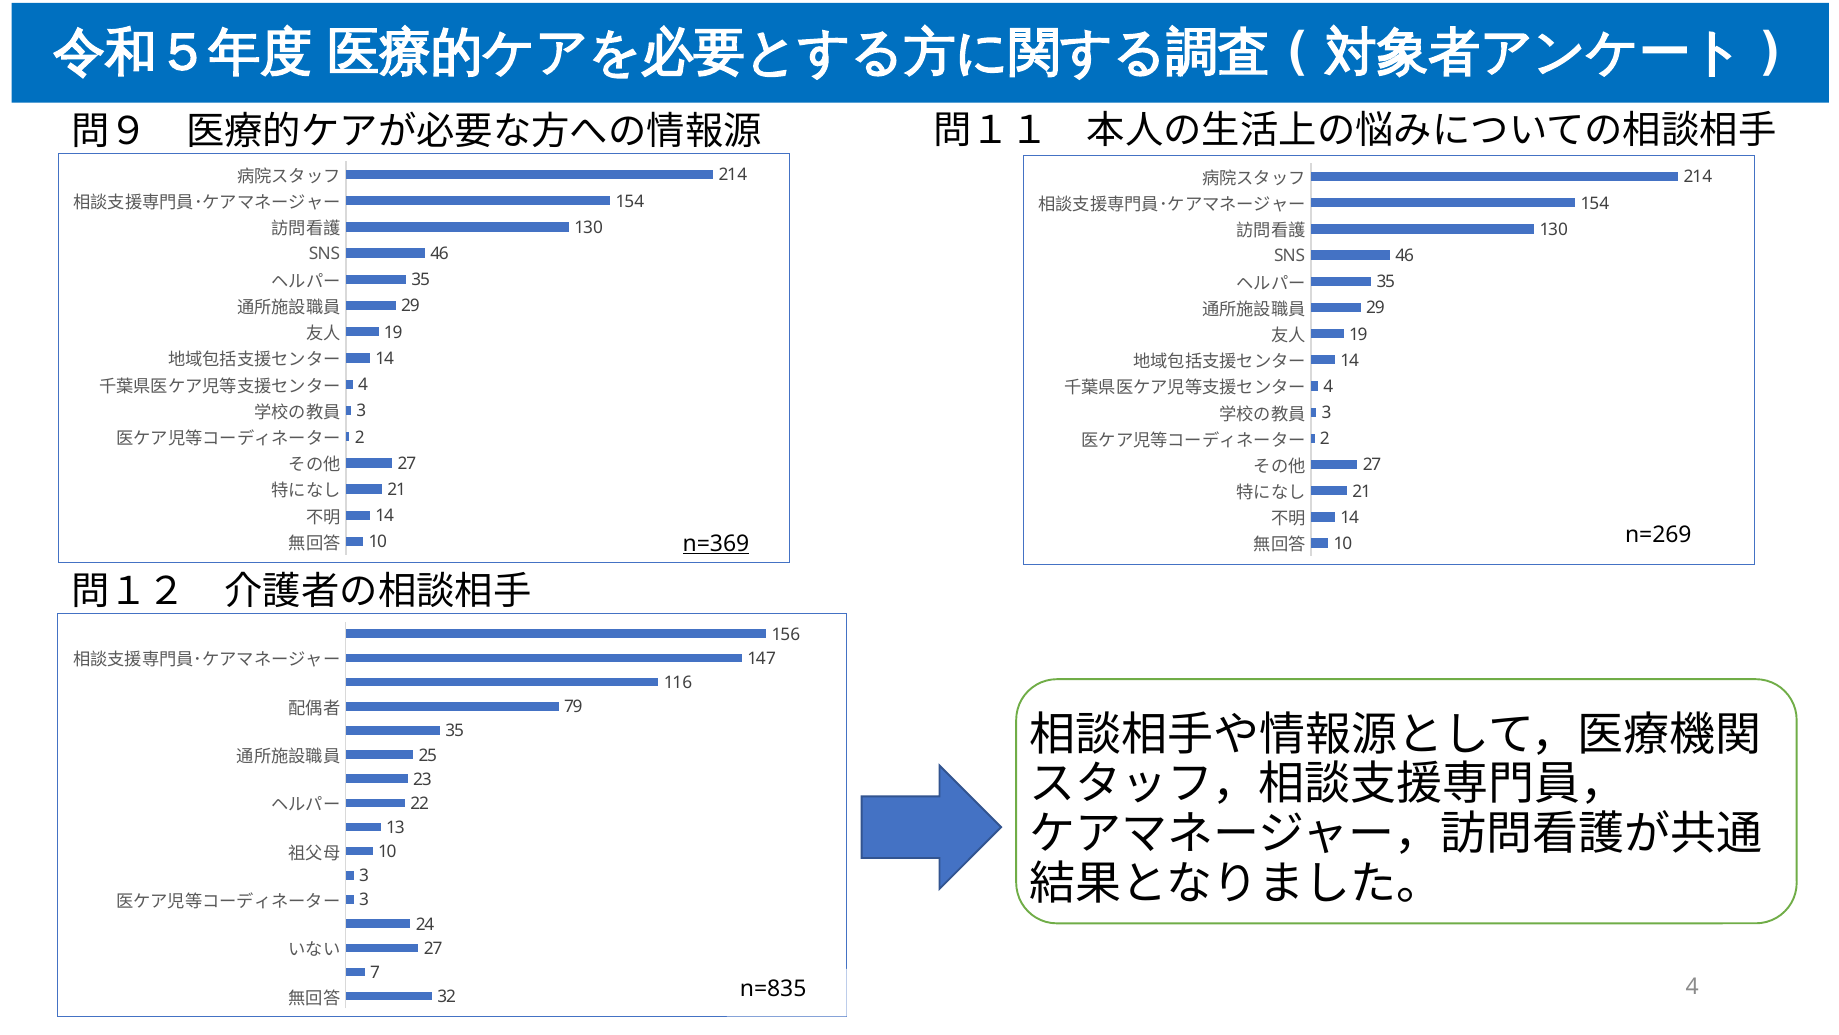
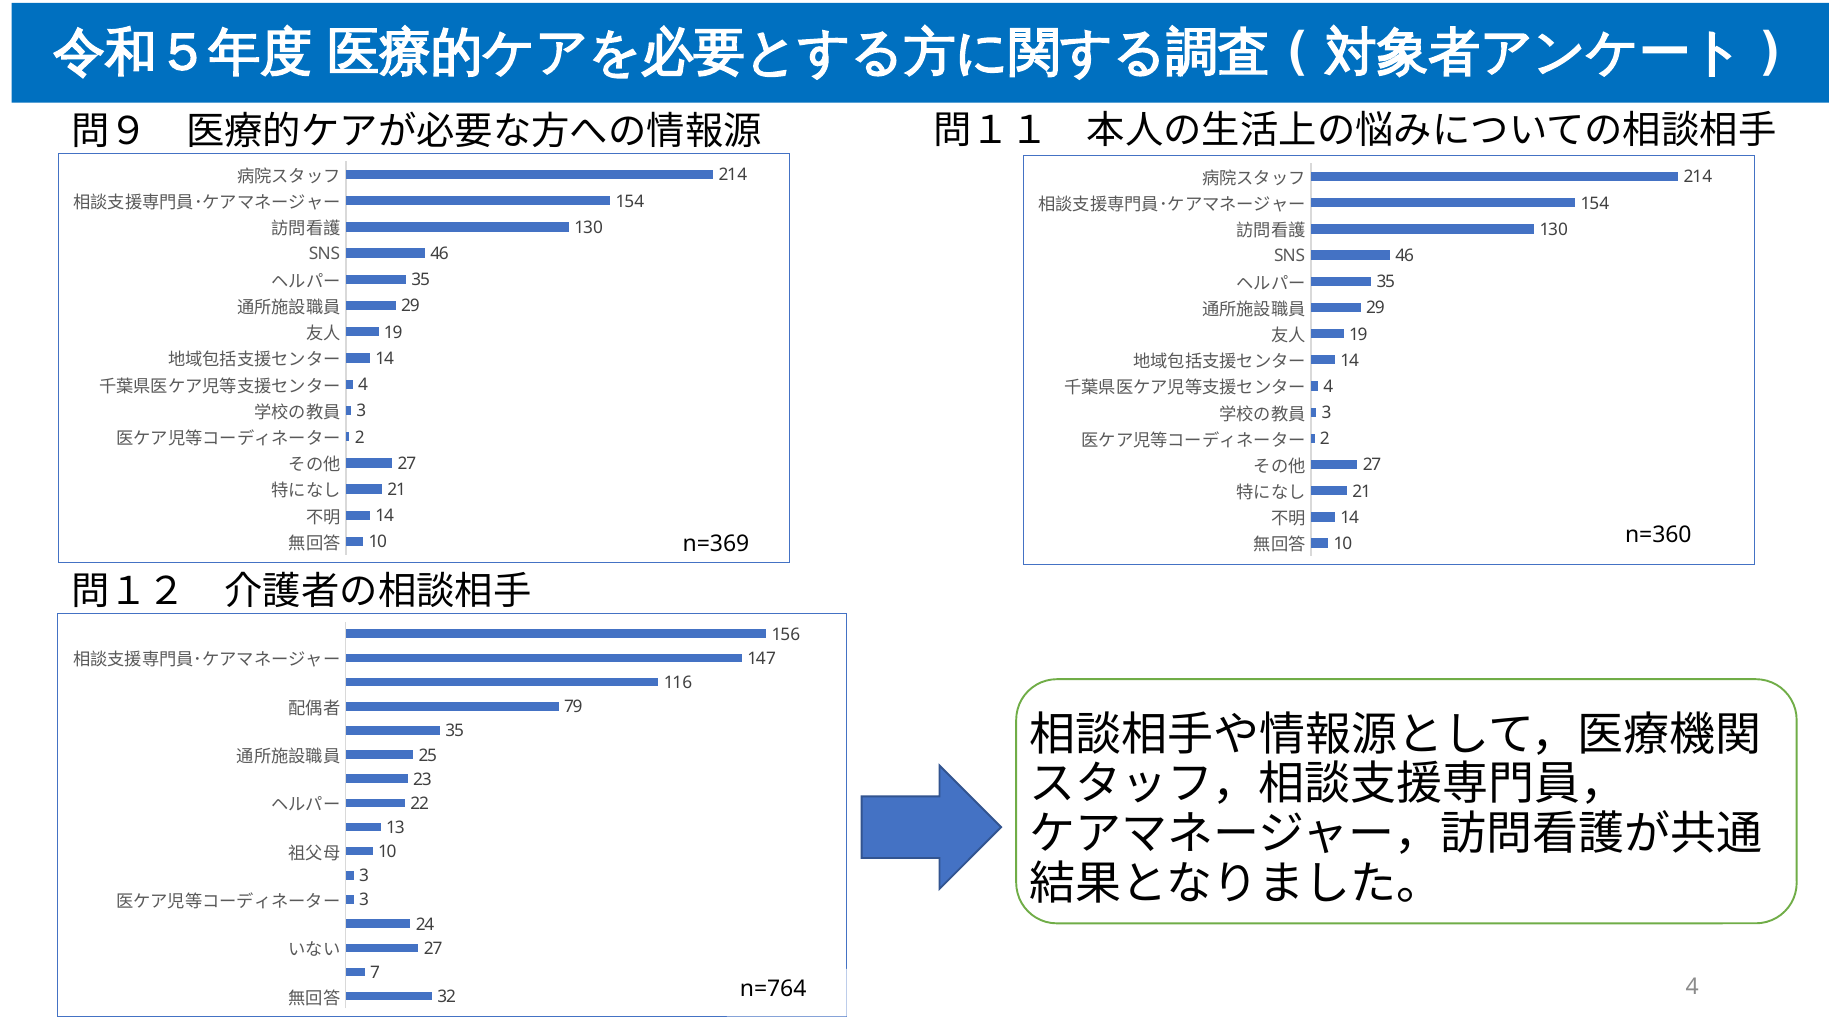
n=269: n=269 -> n=360 (1658, 535)
n=369 underline: present -> none (716, 543)
n=835: n=835 -> n=764 (773, 988)
